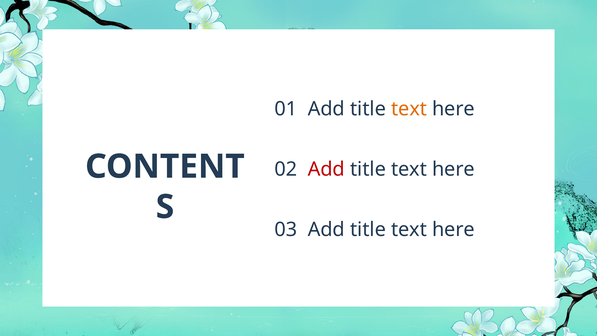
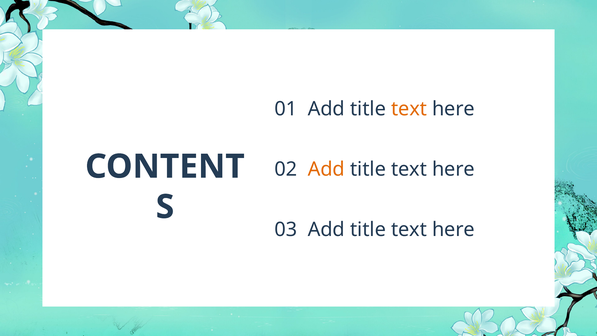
Add colour: red -> orange (326, 169)
